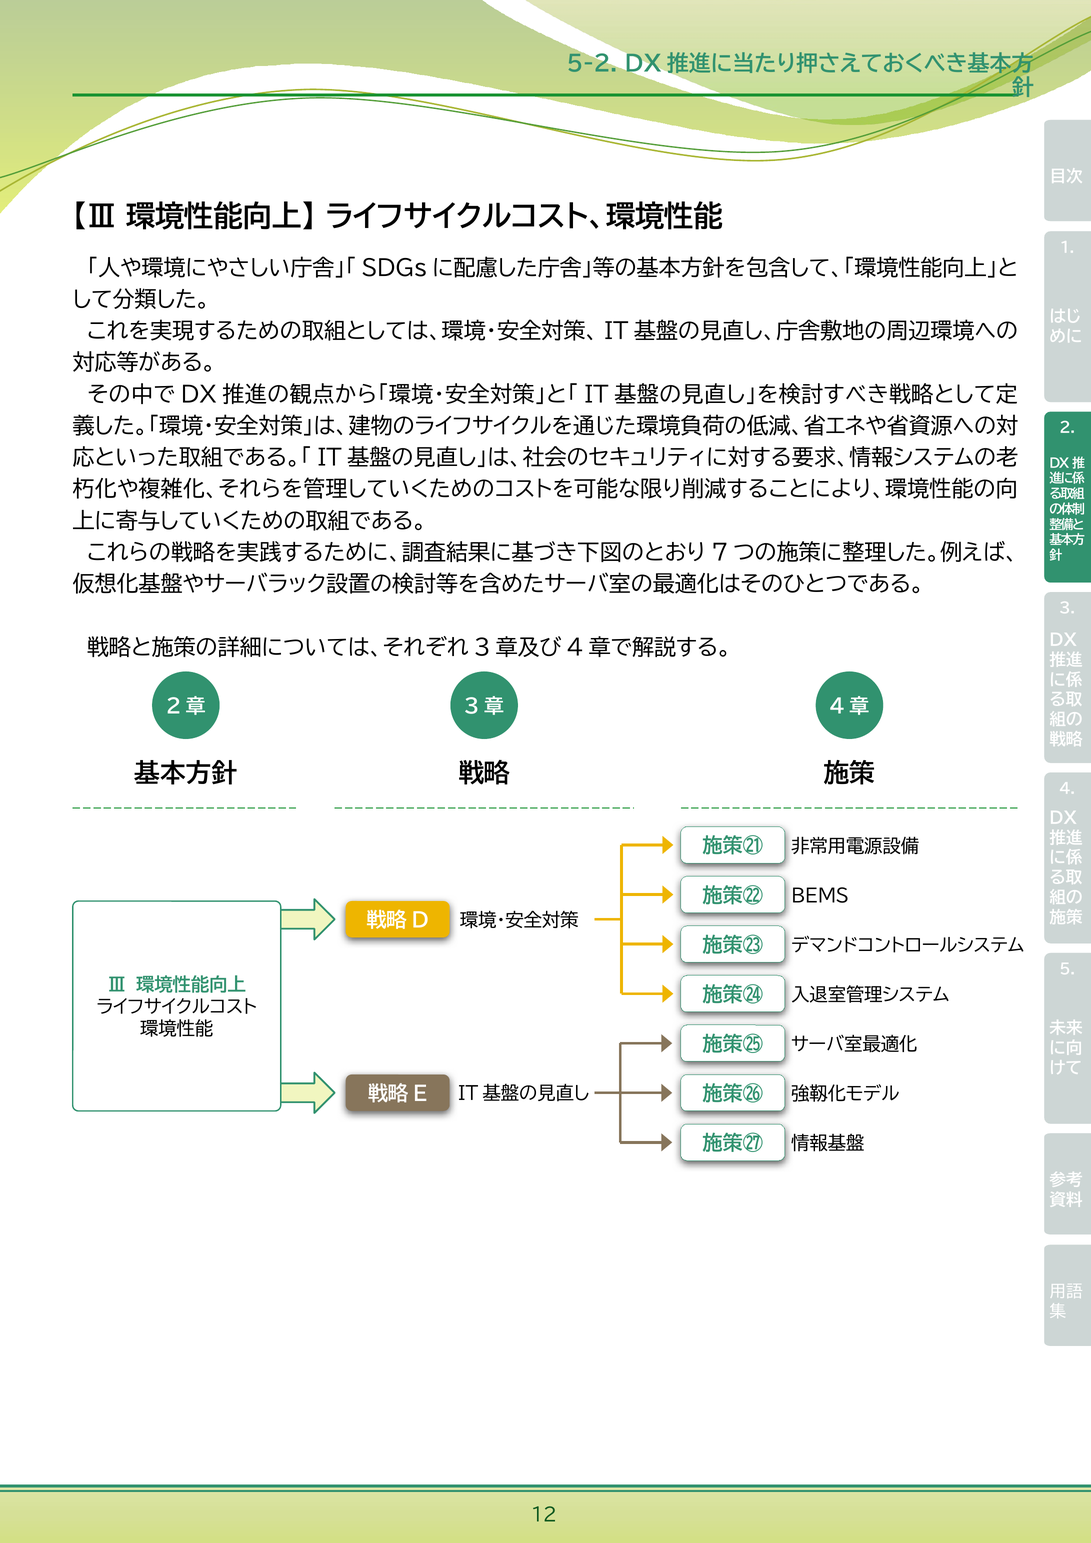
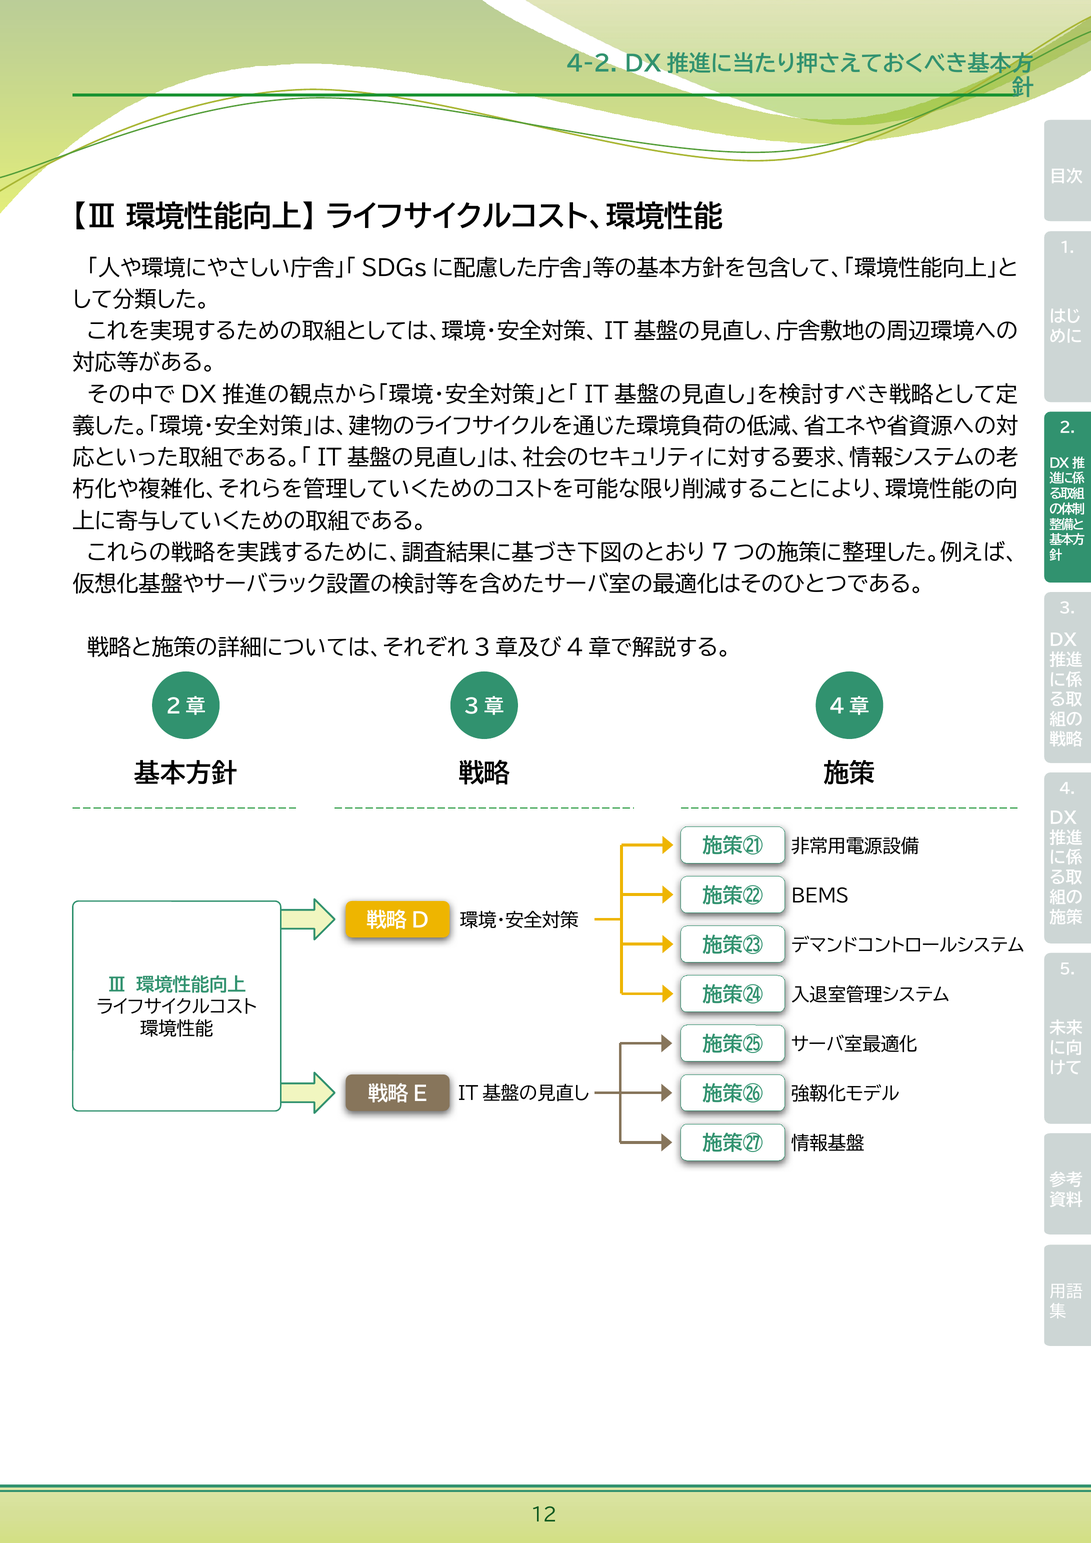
5-2: 5-2 -> 4-2 (592, 64)
